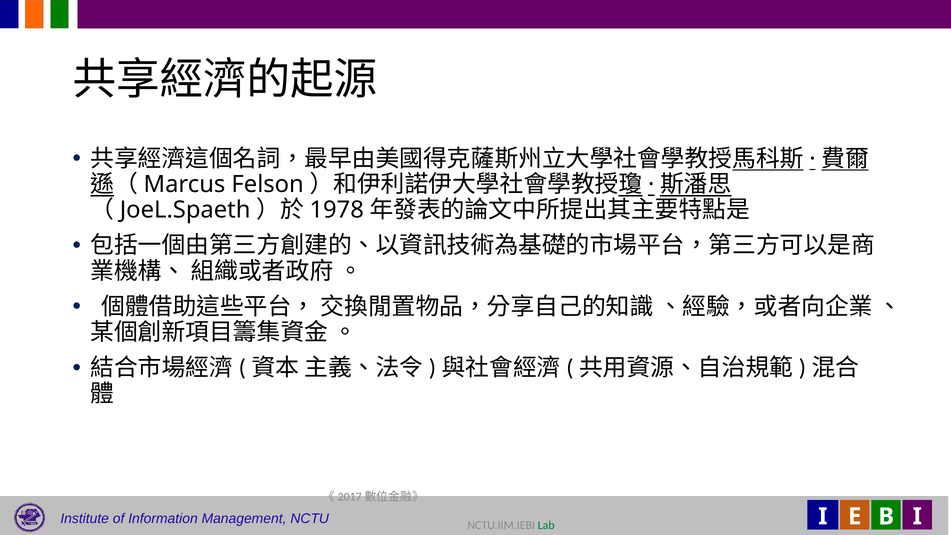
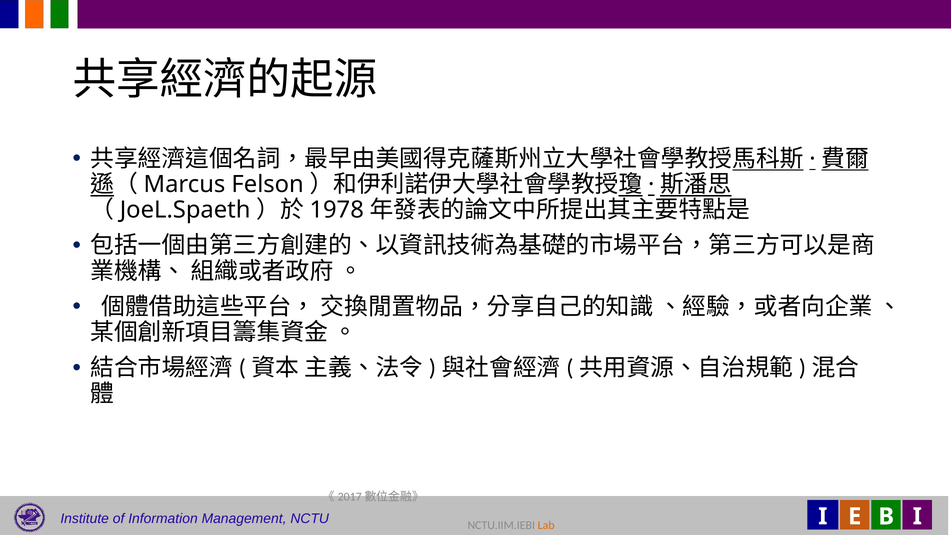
Lab colour: green -> orange (546, 525)
